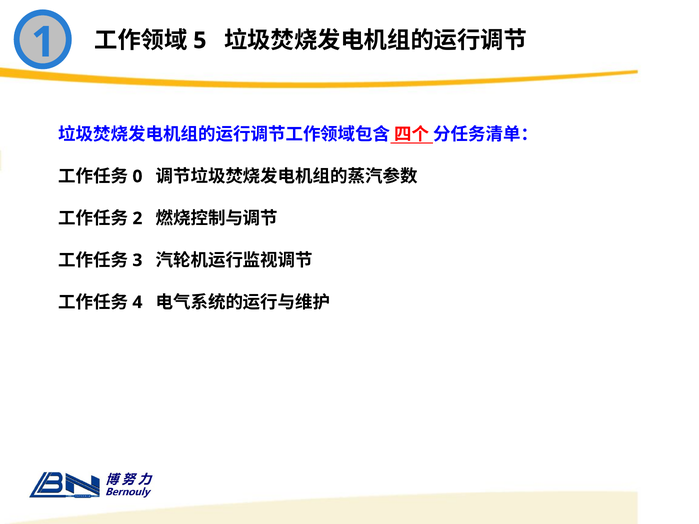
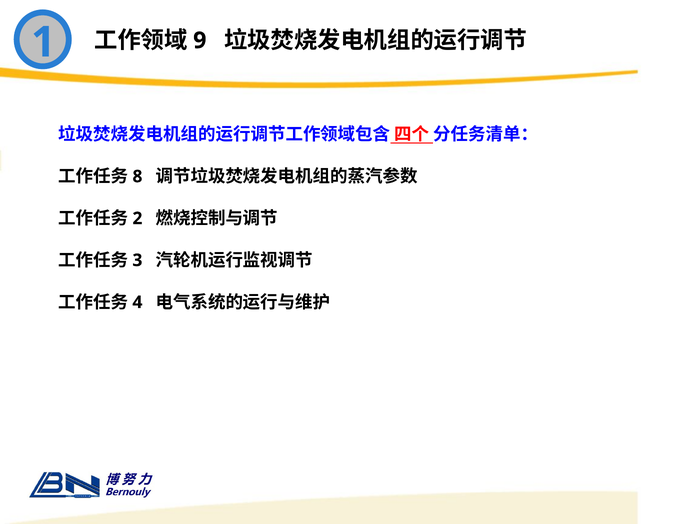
5: 5 -> 9 (200, 40)
0: 0 -> 8 (137, 177)
